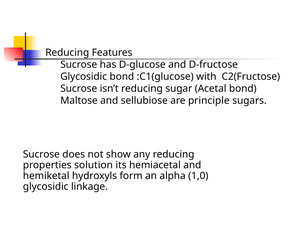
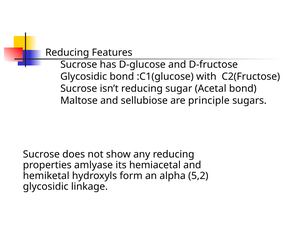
solution: solution -> amlyase (94, 165)
1,0: 1,0 -> 5,2 (198, 176)
